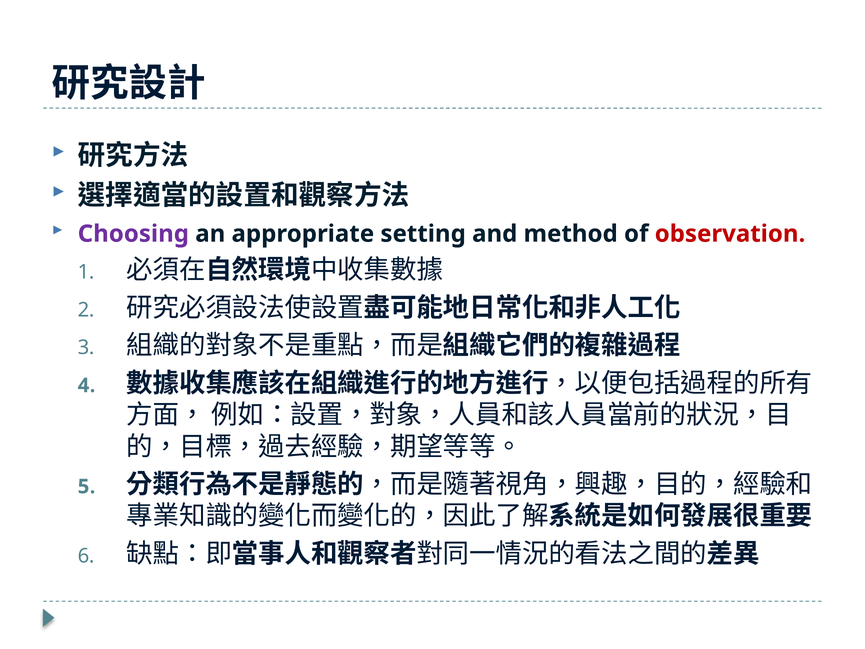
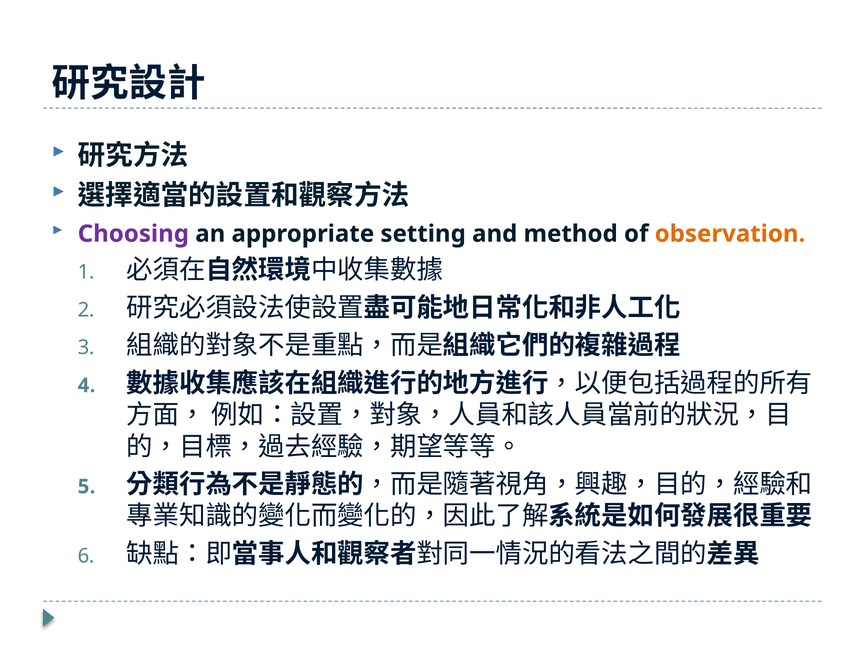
observation colour: red -> orange (730, 234)
